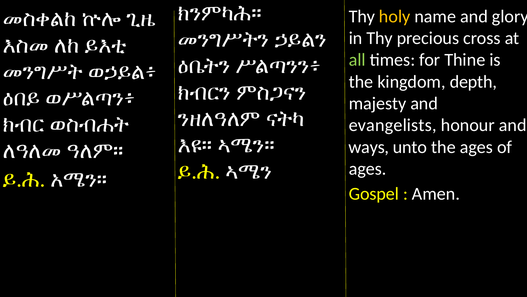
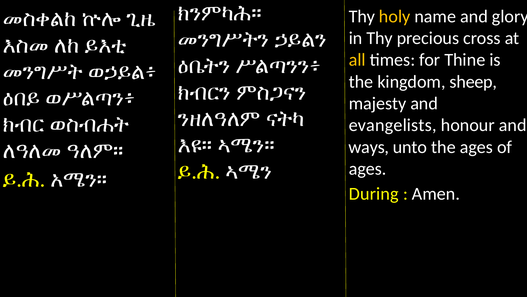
all colour: light green -> yellow (357, 60)
depth: depth -> sheep (473, 82)
Gospel: Gospel -> During (374, 194)
